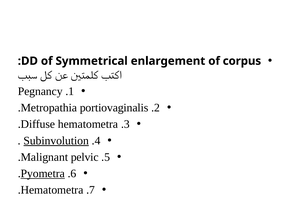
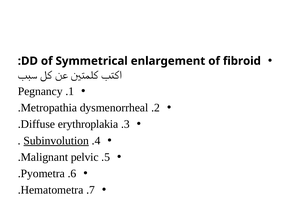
corpus: corpus -> fibroid (242, 61)
portiovaginalis: portiovaginalis -> dysmenorrheal (114, 108)
Diffuse hematometra: hematometra -> erythroplakia (88, 125)
Pyometra underline: present -> none (43, 174)
